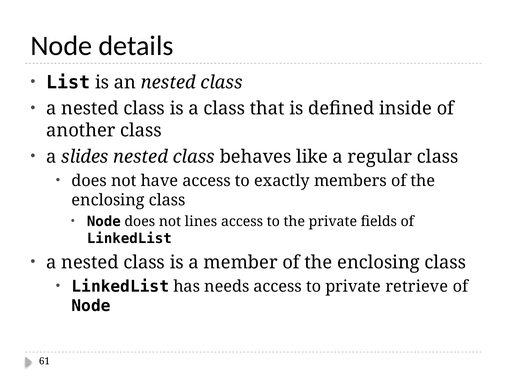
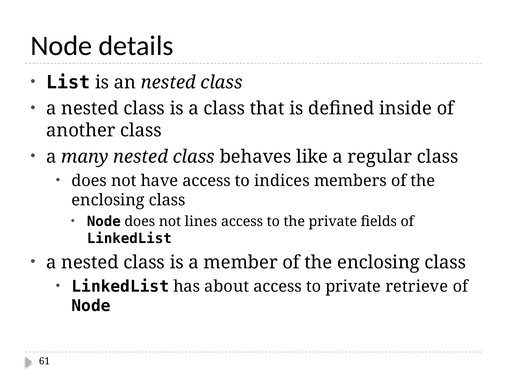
slides: slides -> many (85, 157)
exactly: exactly -> indices (282, 181)
needs: needs -> about (227, 287)
